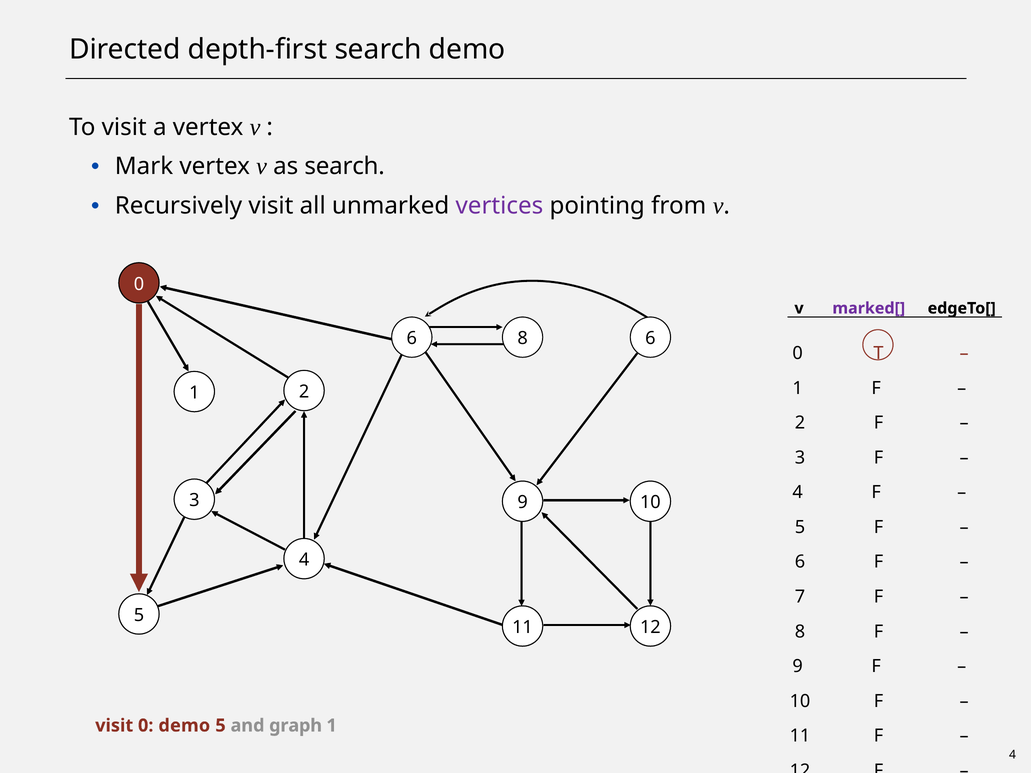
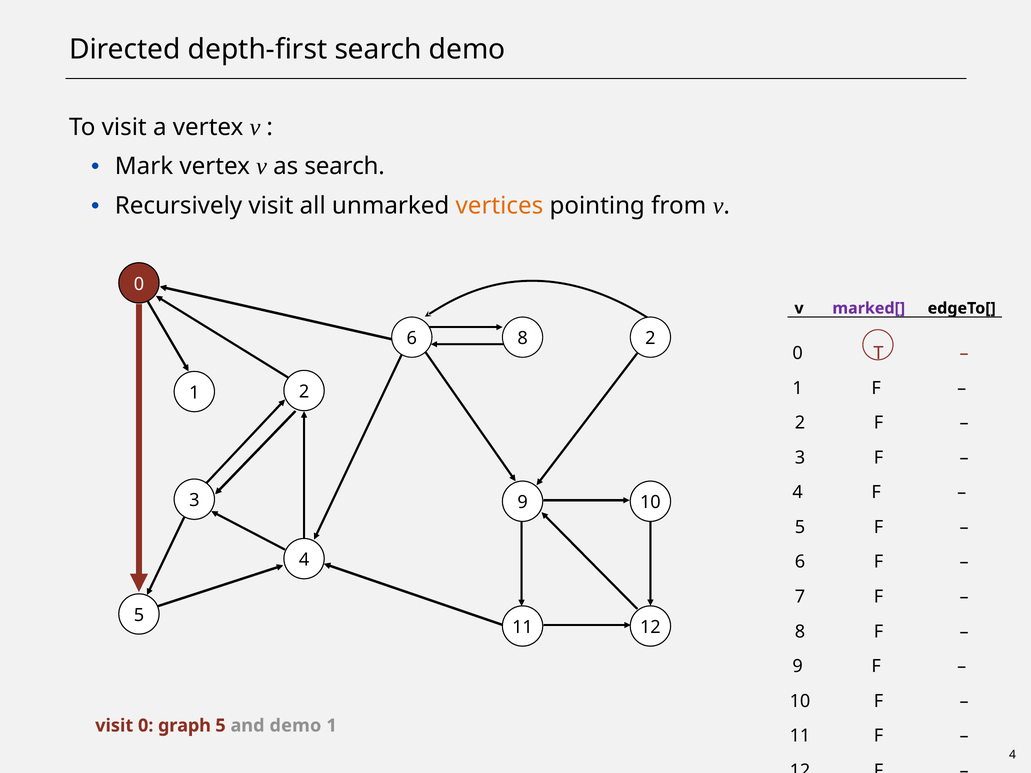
vertices colour: purple -> orange (499, 206)
8 6: 6 -> 2 (650, 339)
0 demo: demo -> graph (184, 726)
and graph: graph -> demo (295, 726)
